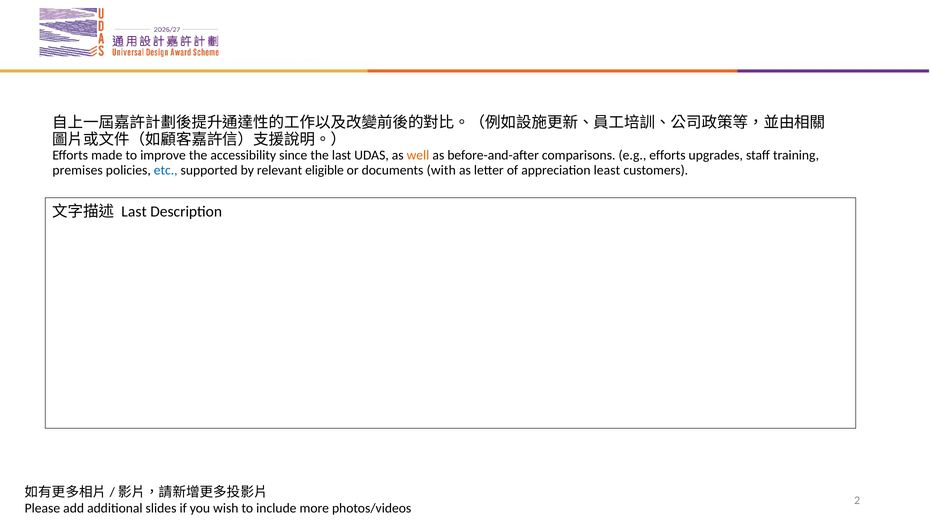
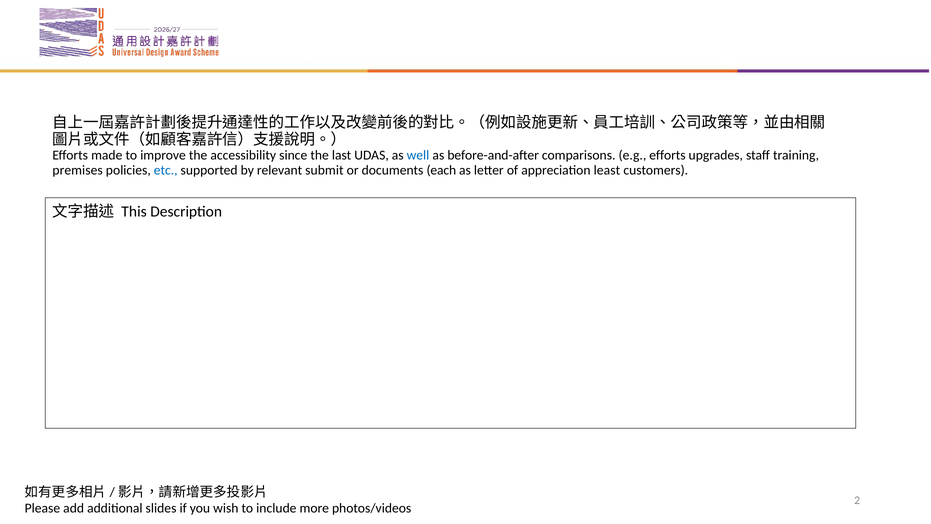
well colour: orange -> blue (418, 155)
eligible: eligible -> submit (324, 170)
with: with -> each (441, 170)
Last: Last -> This (134, 212)
